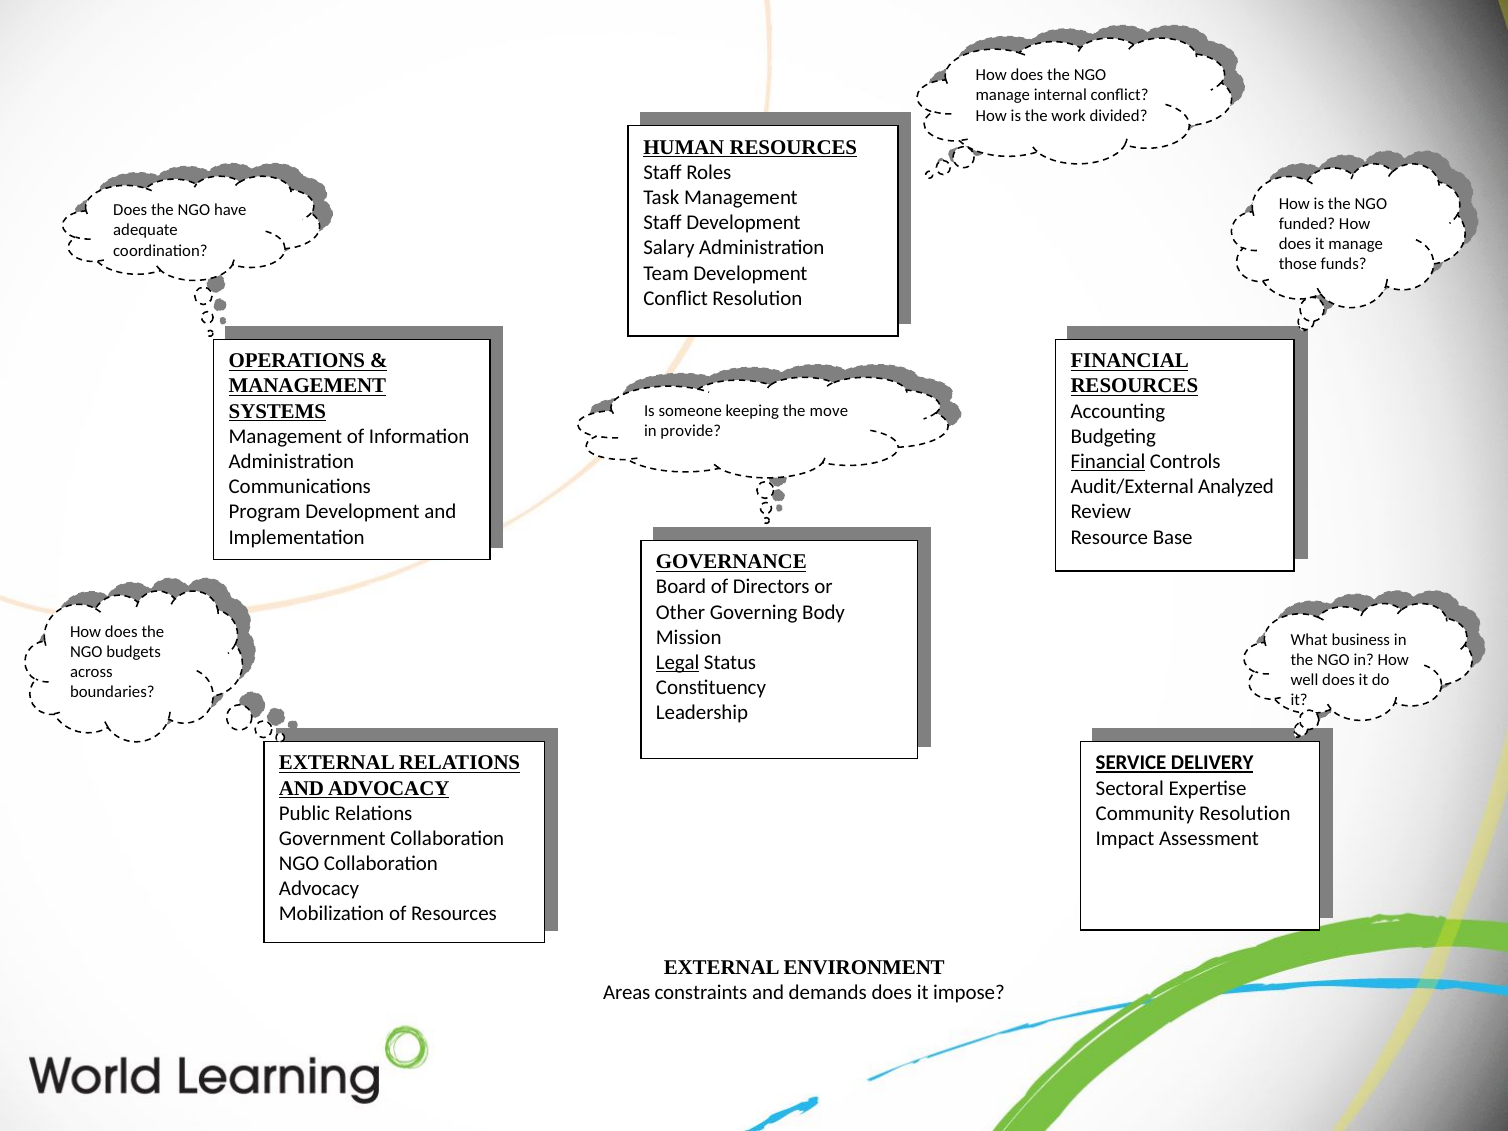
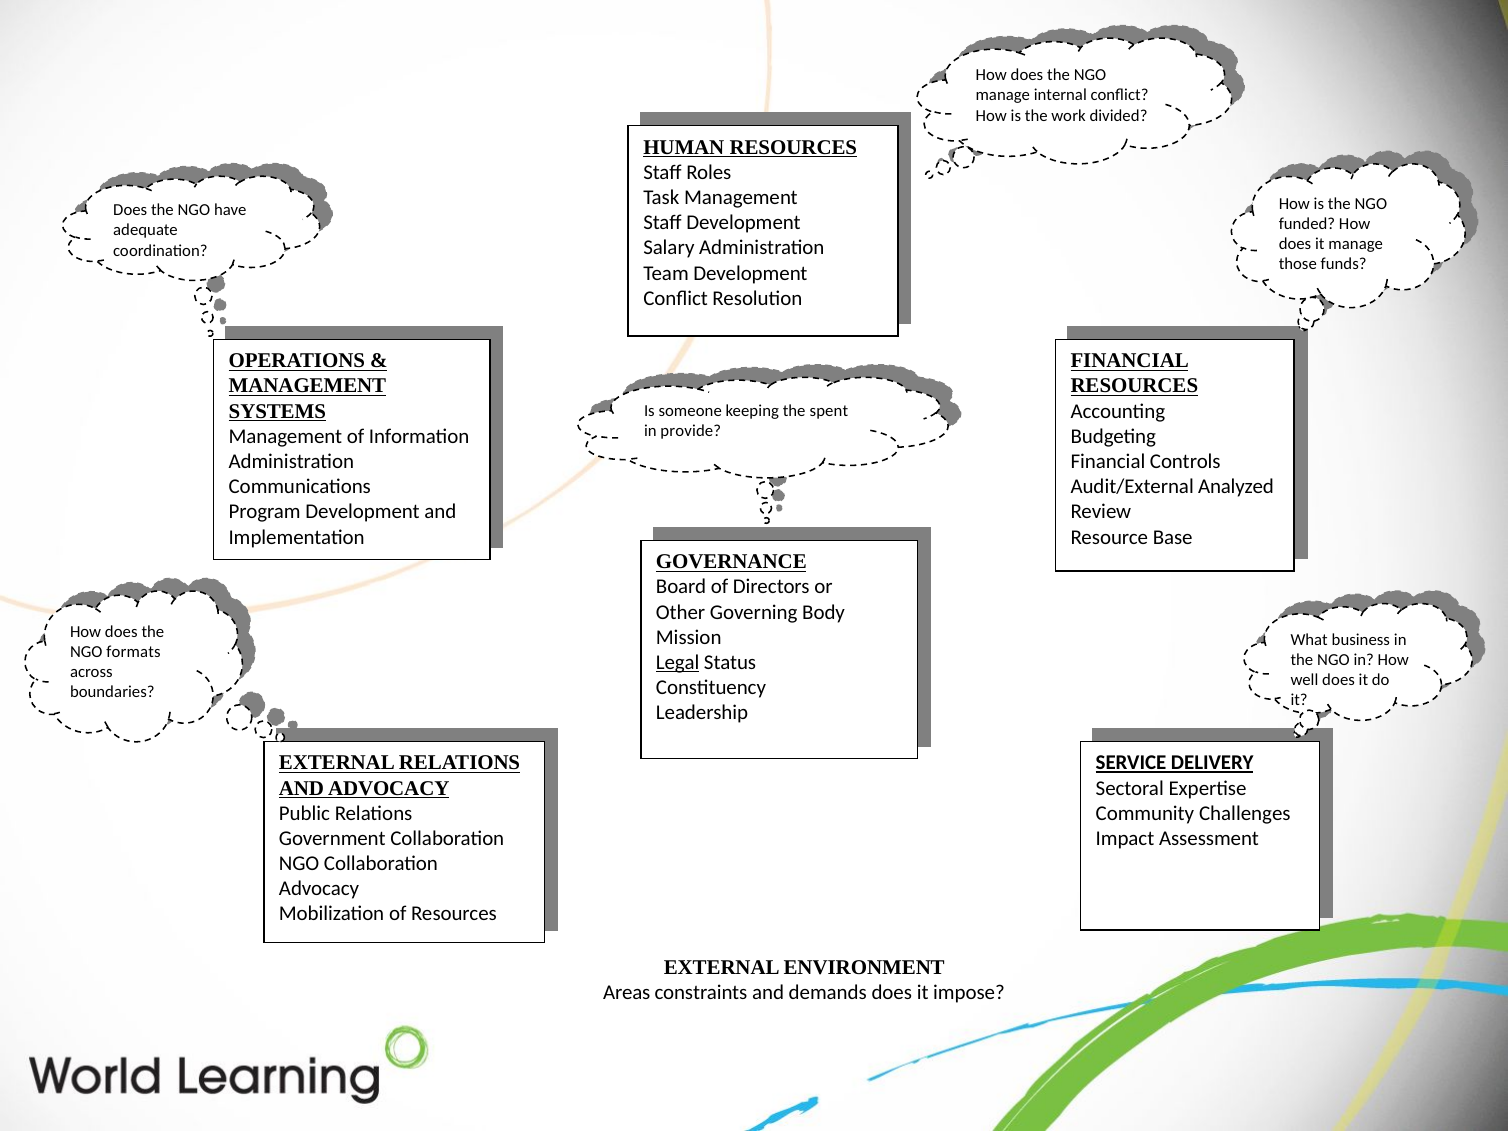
move: move -> spent (829, 411)
Financial underline: present -> none (1108, 462)
budgets: budgets -> formats (134, 652)
Resolution: Resolution -> Challenges (1245, 813)
